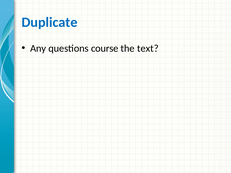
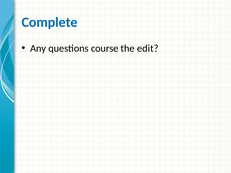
Duplicate: Duplicate -> Complete (50, 22)
text: text -> edit (148, 48)
